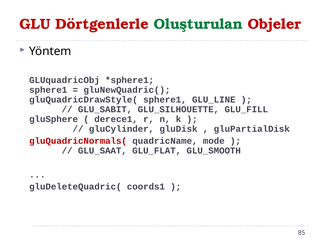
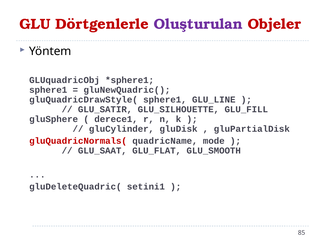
Oluşturulan colour: green -> purple (198, 24)
GLU_SABIT: GLU_SABIT -> GLU_SATIR (105, 109)
coords1: coords1 -> setini1 (146, 187)
